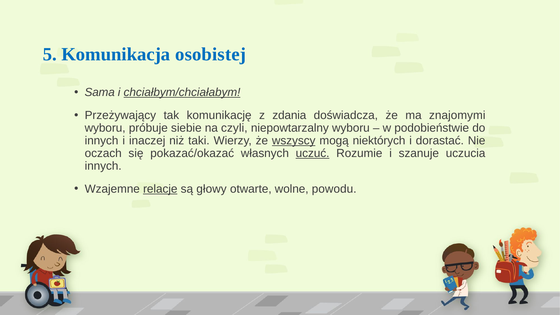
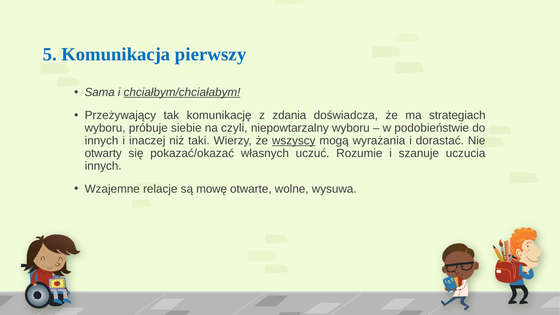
osobistej: osobistej -> pierwszy (211, 54)
znajomymi: znajomymi -> strategiach (457, 115)
niektórych: niektórych -> wyrażania (379, 141)
oczach: oczach -> otwarty (103, 153)
uczuć underline: present -> none (313, 153)
relacje underline: present -> none (160, 189)
głowy: głowy -> mowę (212, 189)
powodu: powodu -> wysuwa (334, 189)
